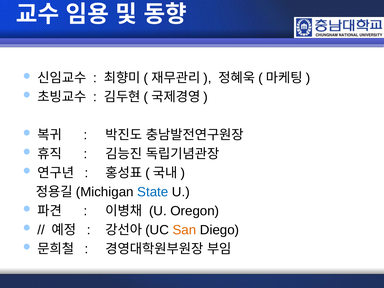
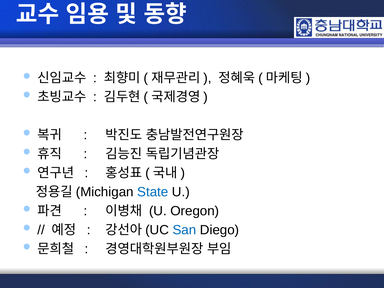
San colour: orange -> blue (184, 230)
